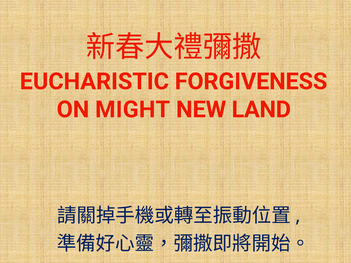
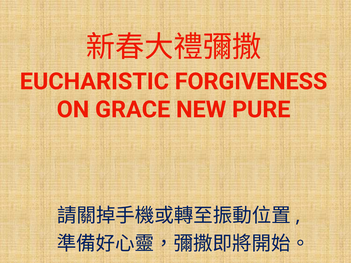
MIGHT: MIGHT -> GRACE (133, 110)
LAND: LAND -> PURE (261, 110)
